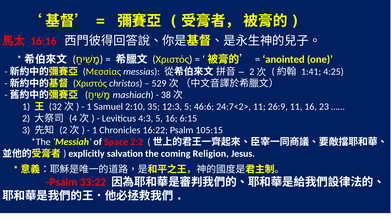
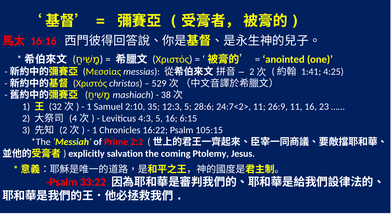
46:6: 46:6 -> 28:6 (204, 107)
Space: Space -> Prime (116, 142)
Religion: Religion -> Ptolemy (211, 154)
